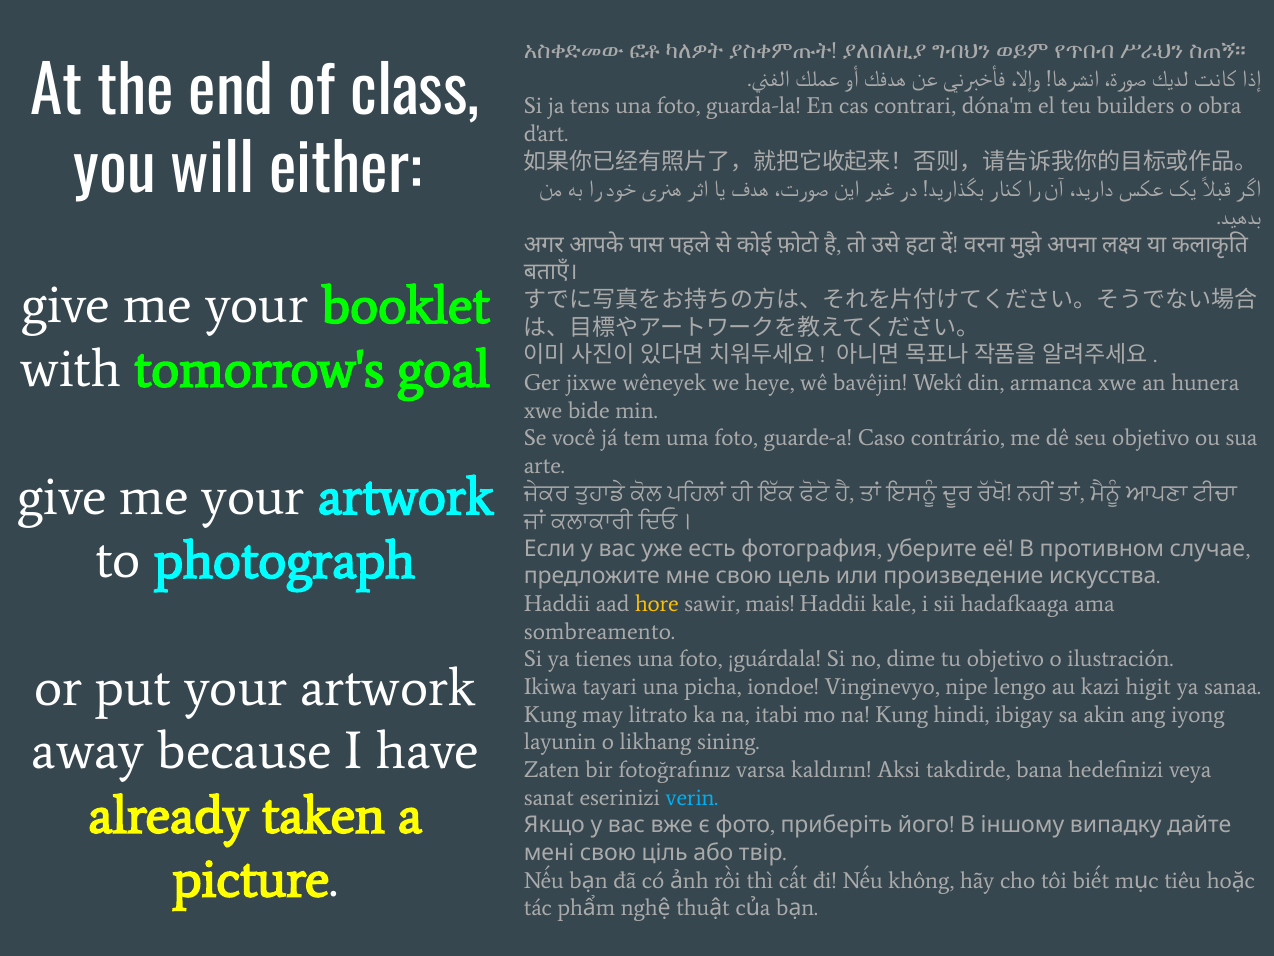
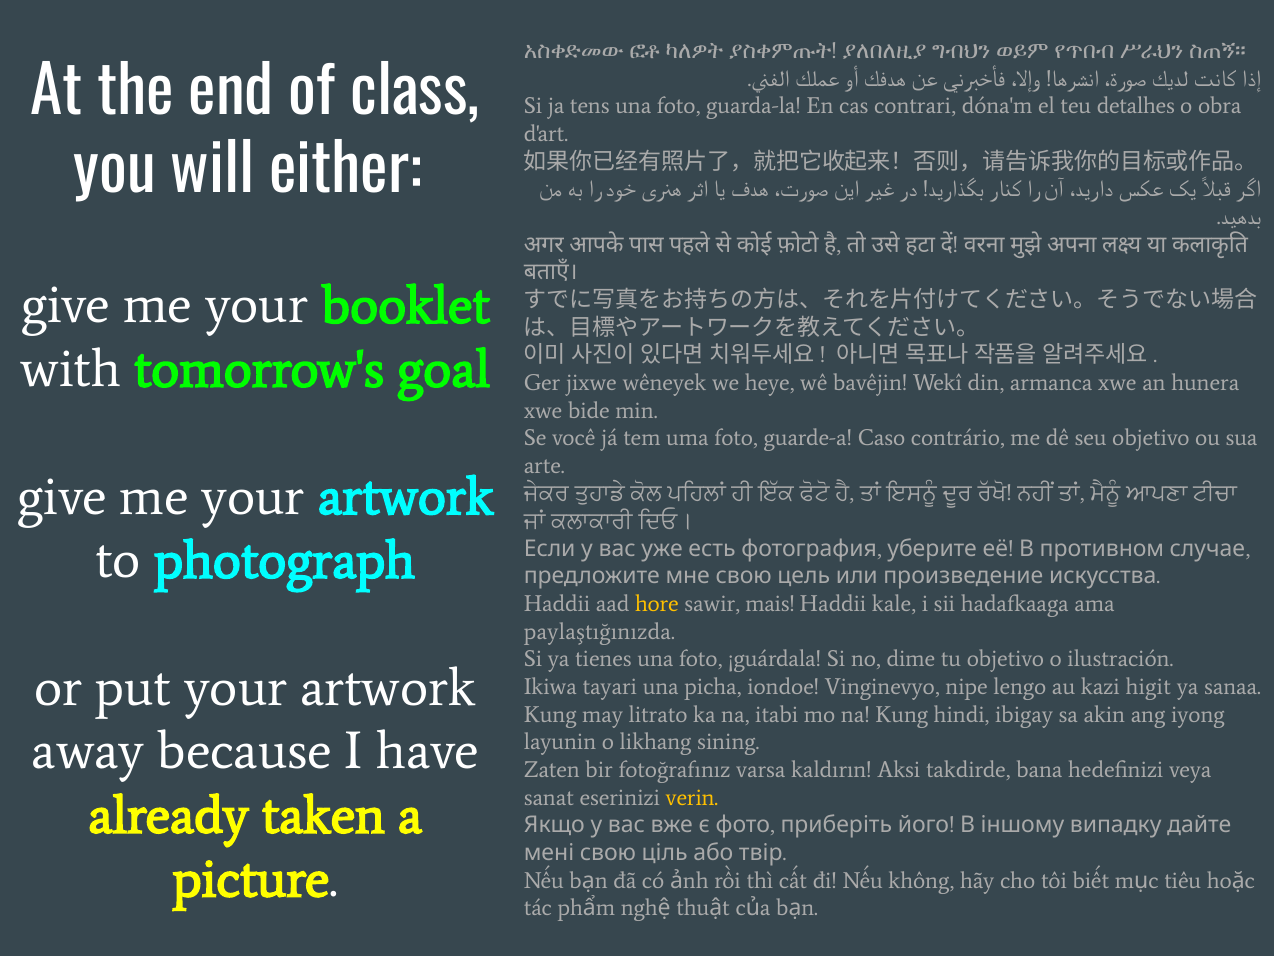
builders: builders -> detalhes (1136, 106)
sombreamento: sombreamento -> paylaştığınızda (599, 631)
verin colour: light blue -> yellow (692, 797)
